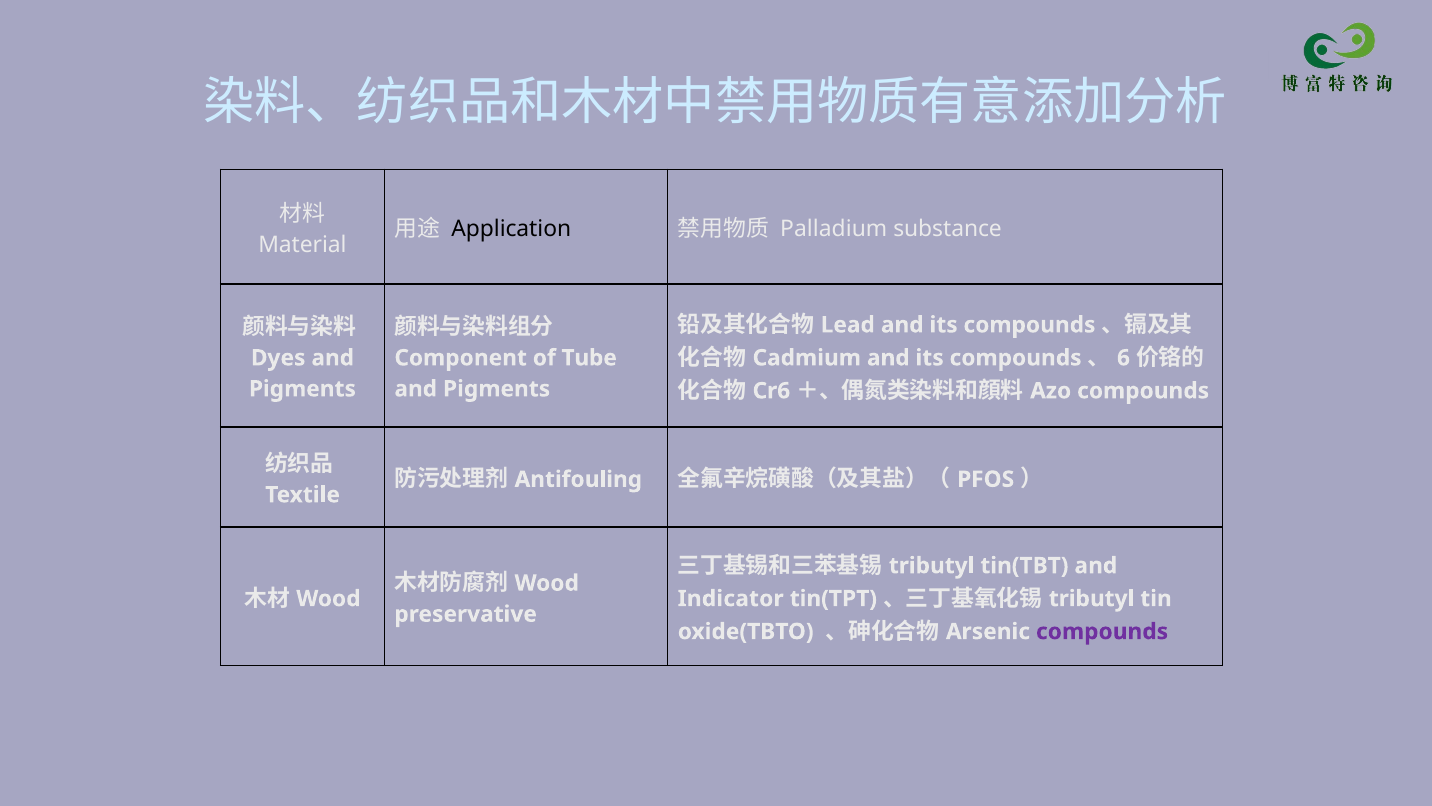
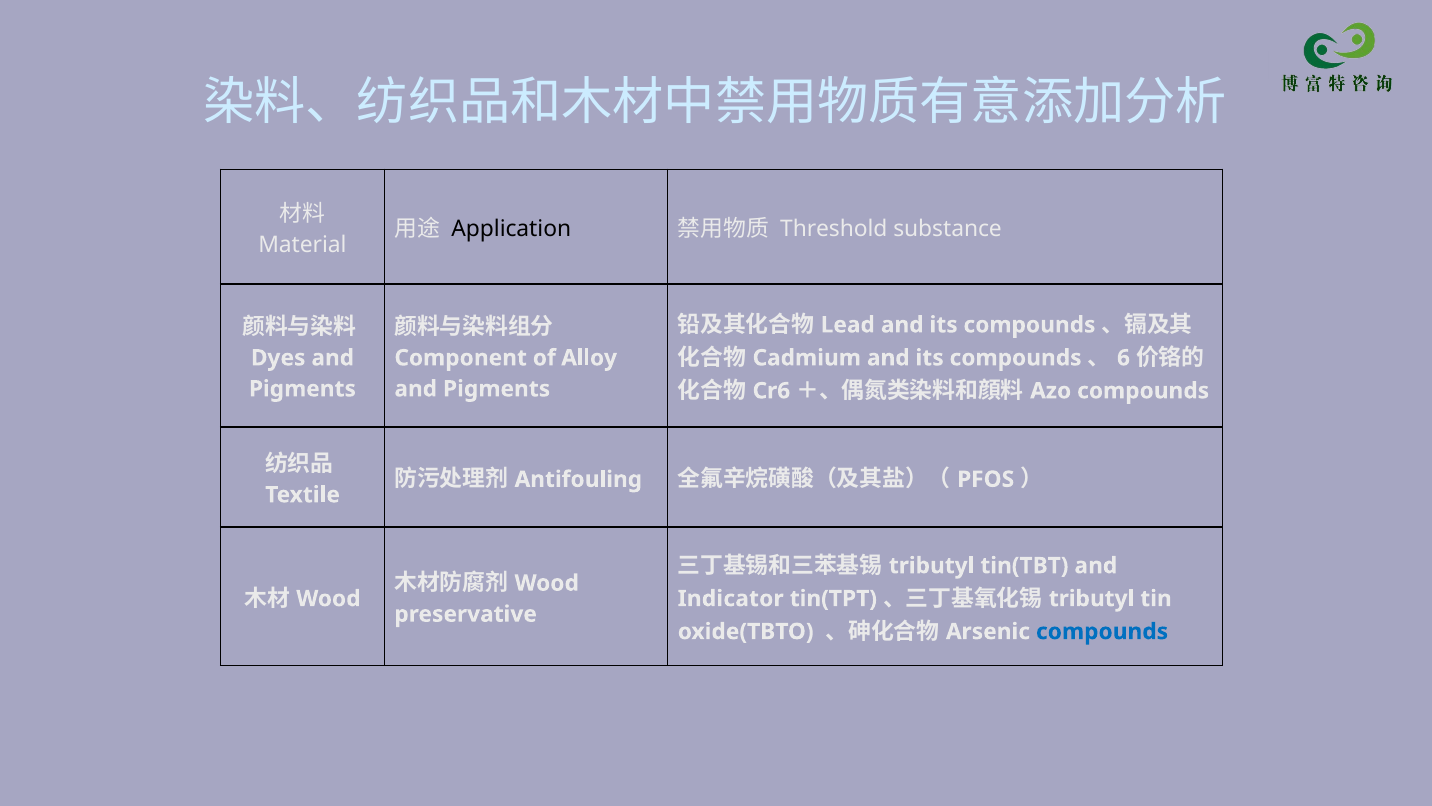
Palladium: Palladium -> Threshold (834, 229)
Tube: Tube -> Alloy (589, 358)
compounds colour: purple -> blue (1102, 631)
